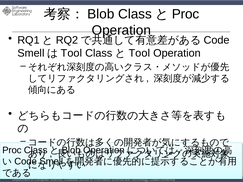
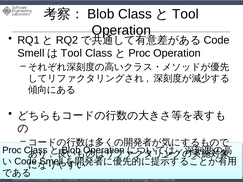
Proc: Proc -> Tool (185, 14)
Tool: Tool -> Proc (139, 53)
